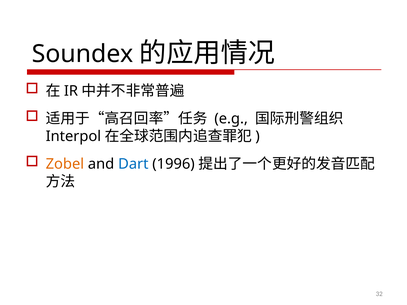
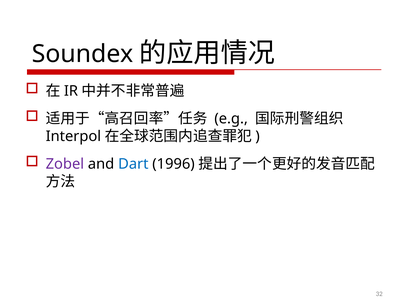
Zobel colour: orange -> purple (65, 164)
